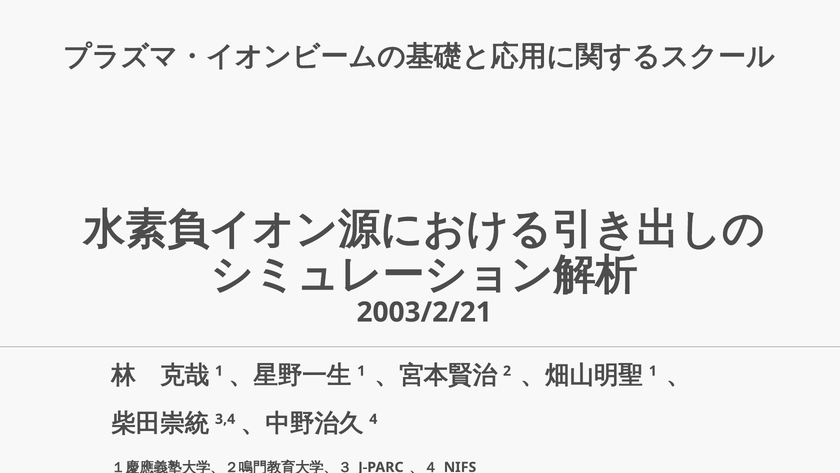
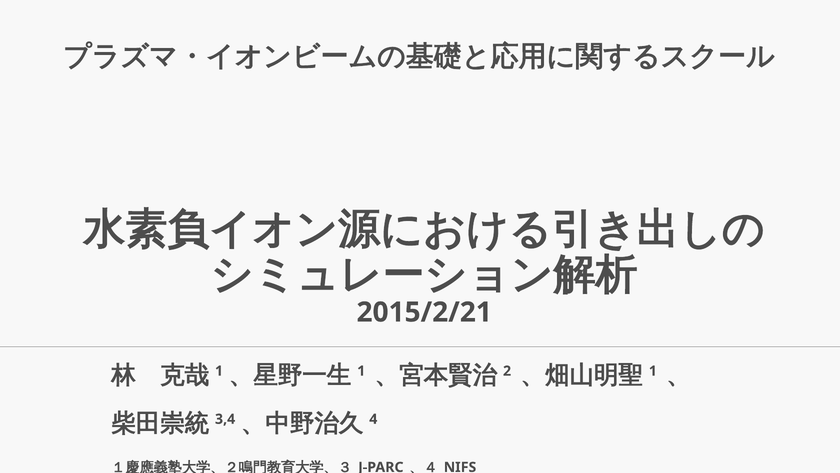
2003/2/21: 2003/2/21 -> 2015/2/21 (424, 312)
